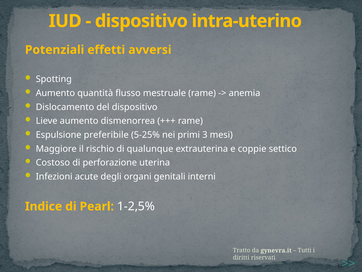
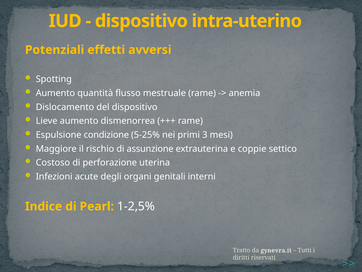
preferibile: preferibile -> condizione (106, 135)
qualunque: qualunque -> assunzione (150, 149)
